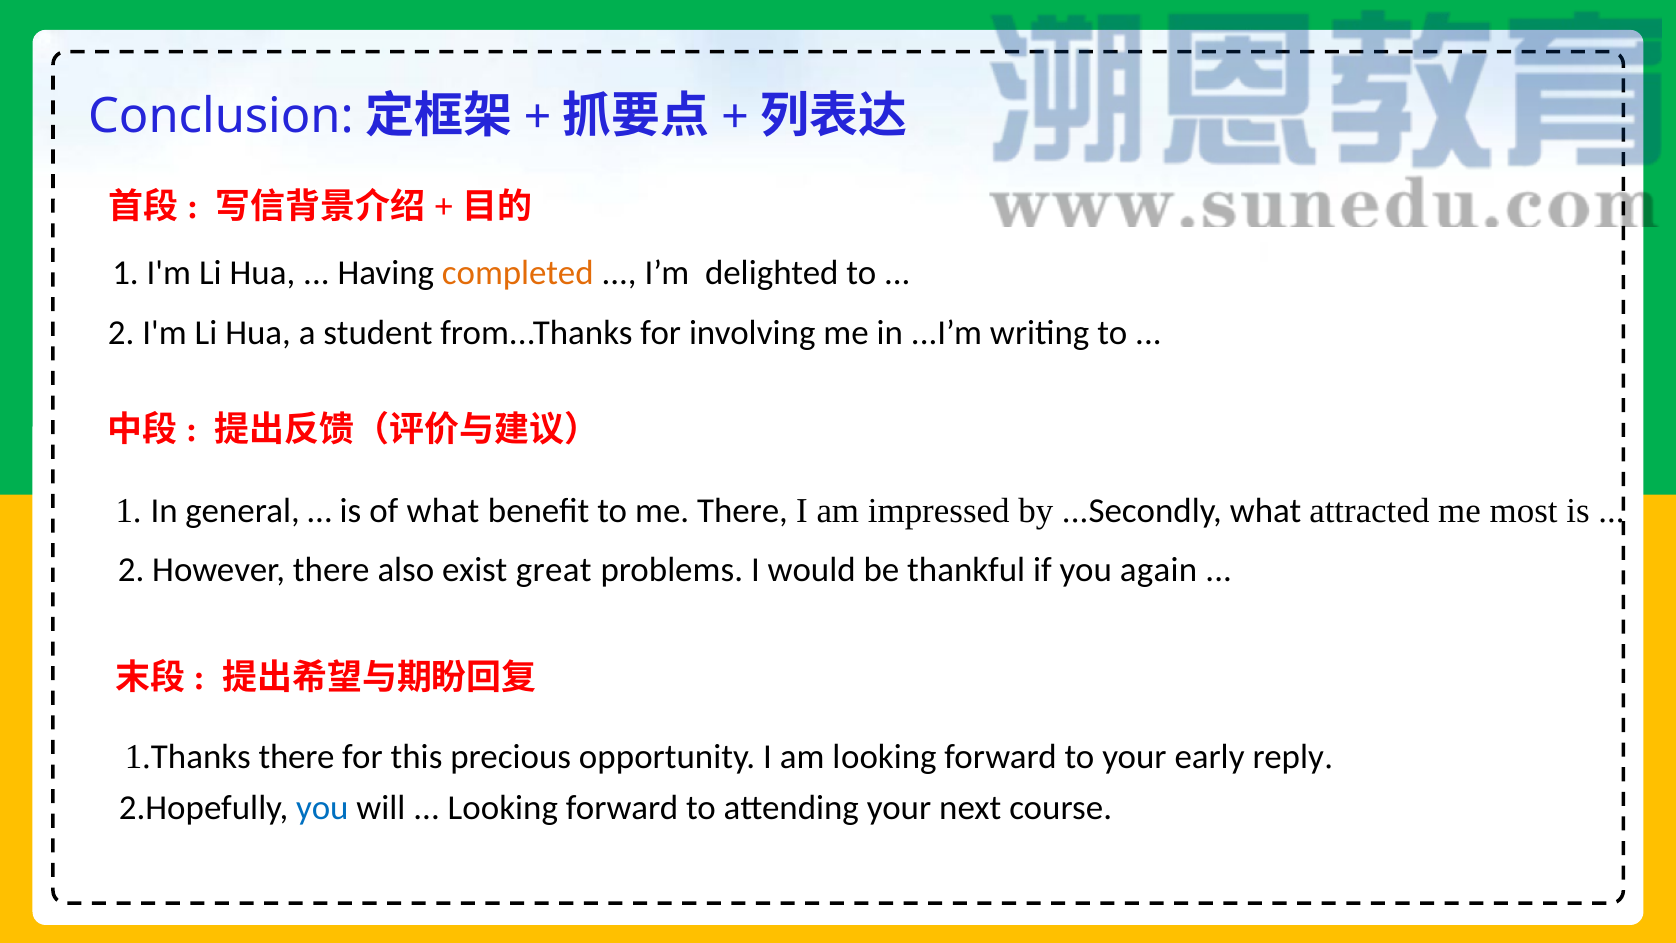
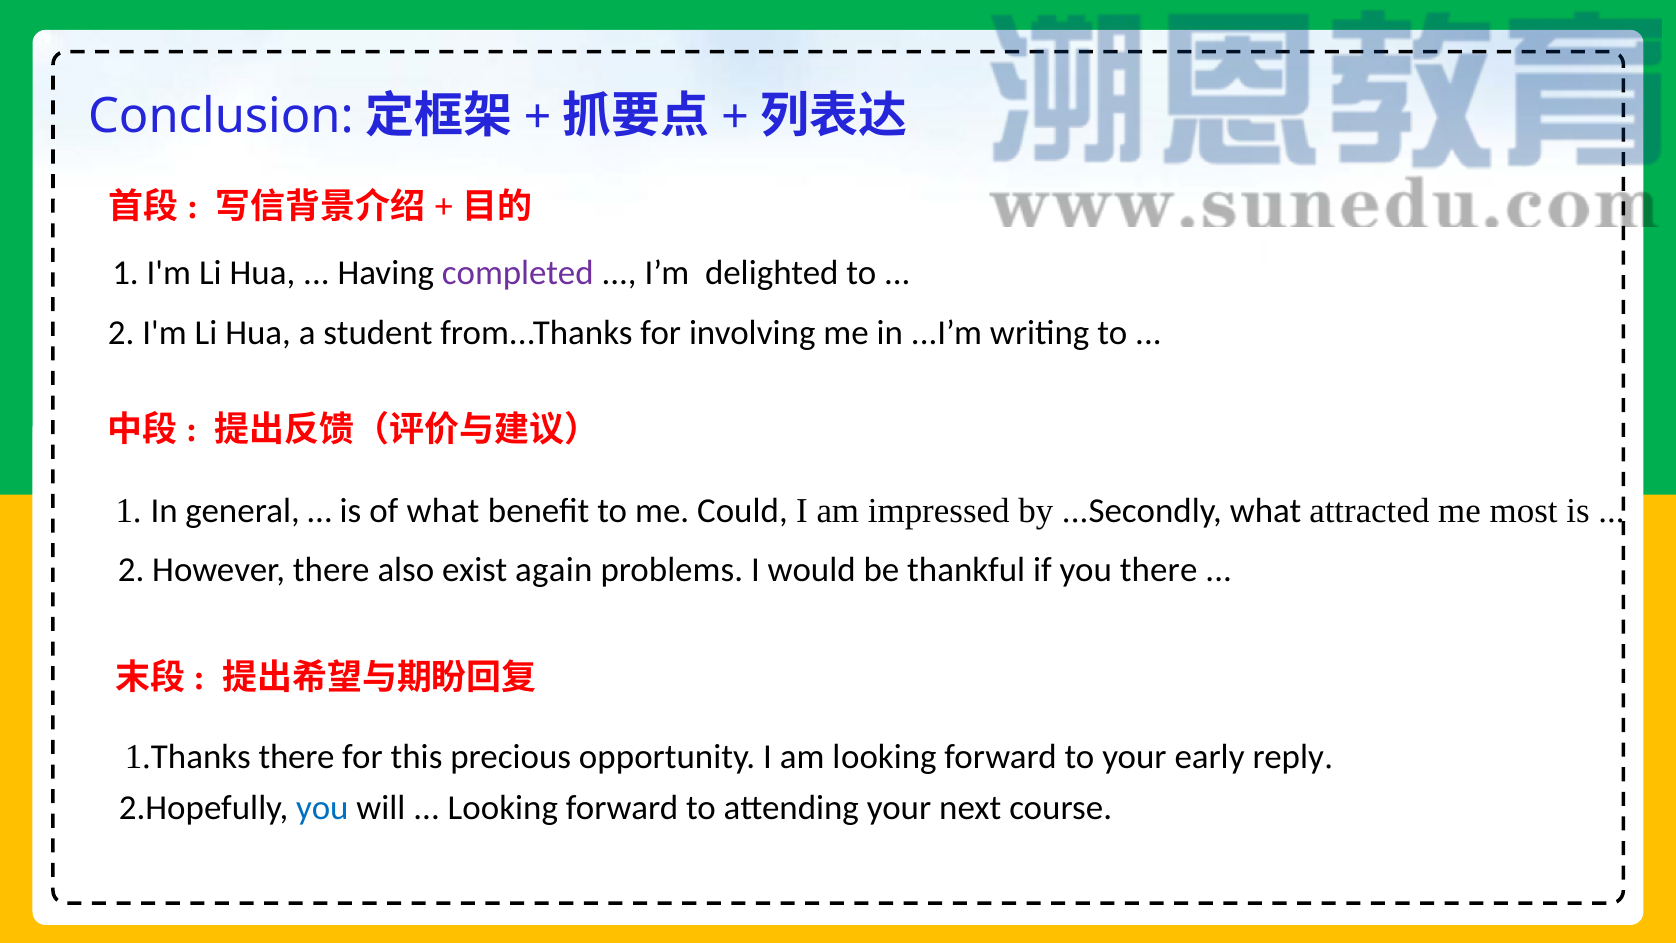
completed colour: orange -> purple (518, 273)
me There: There -> Could (742, 511)
great: great -> again (554, 570)
you again: again -> there (1159, 570)
